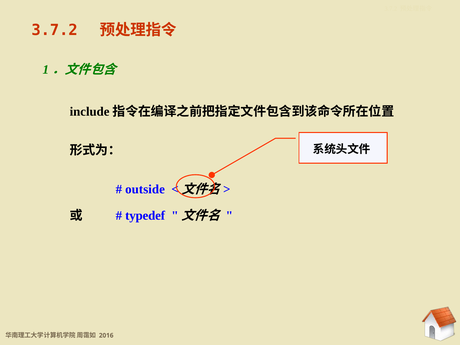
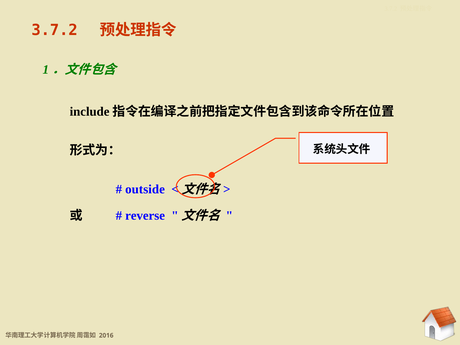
typedef: typedef -> reverse (145, 215)
